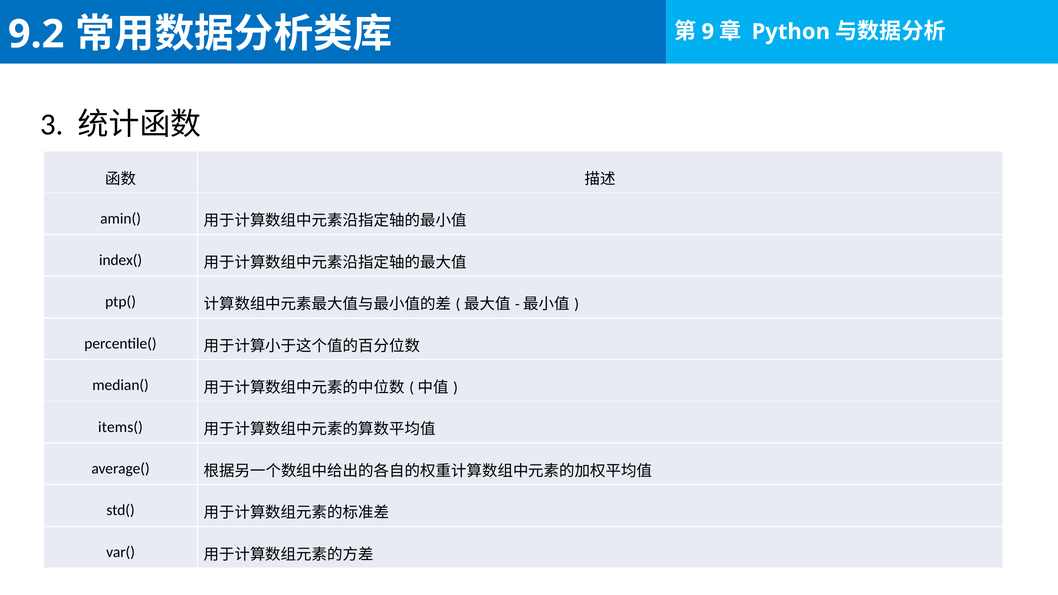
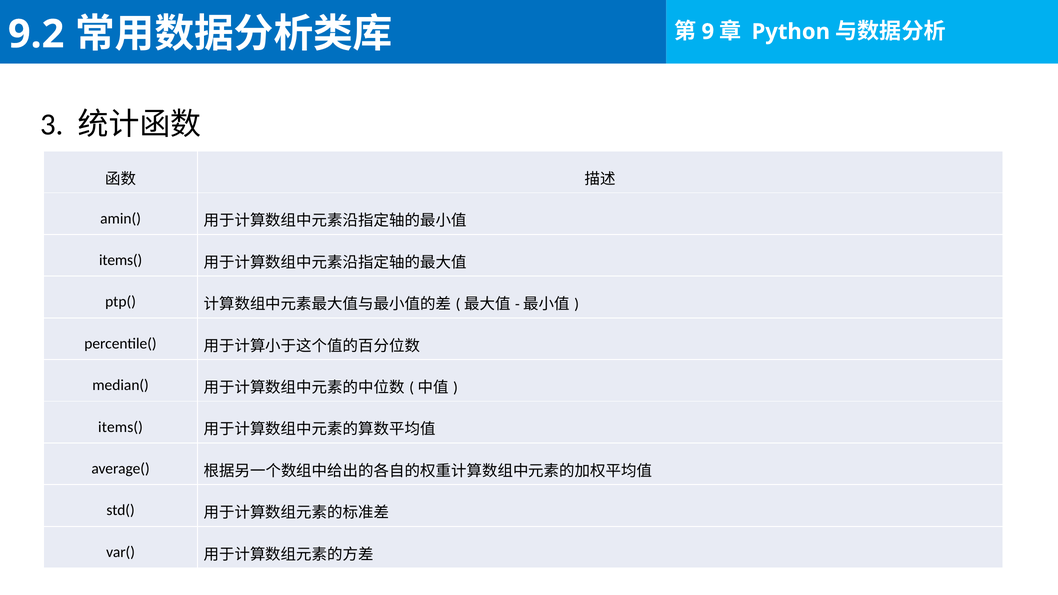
index(: index( -> items( (121, 260)
